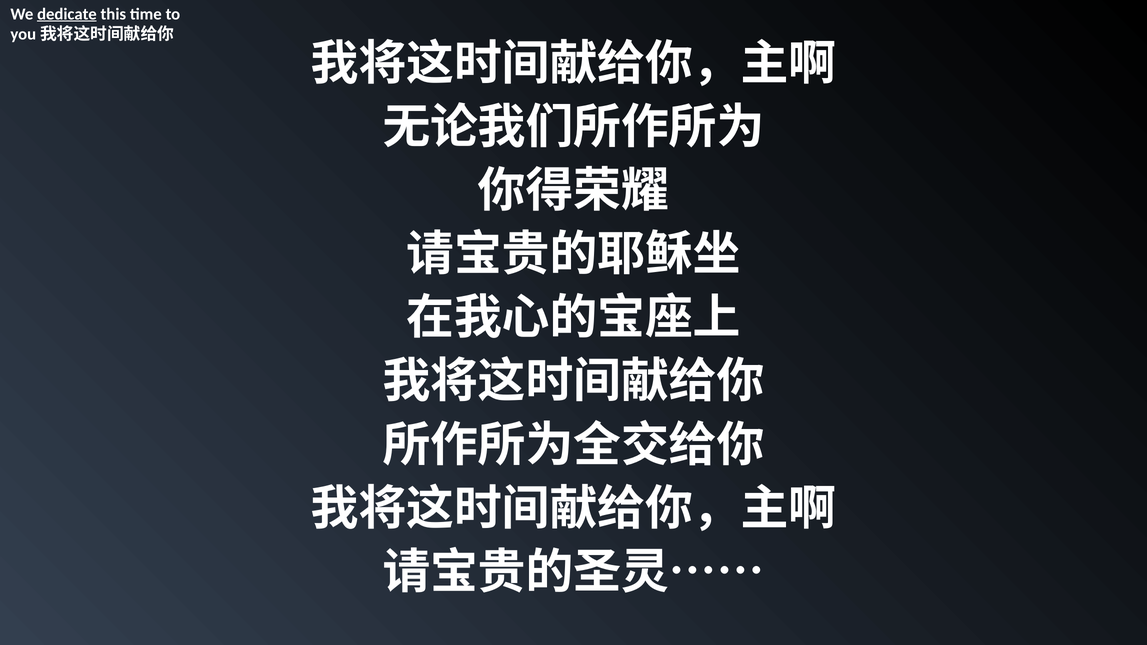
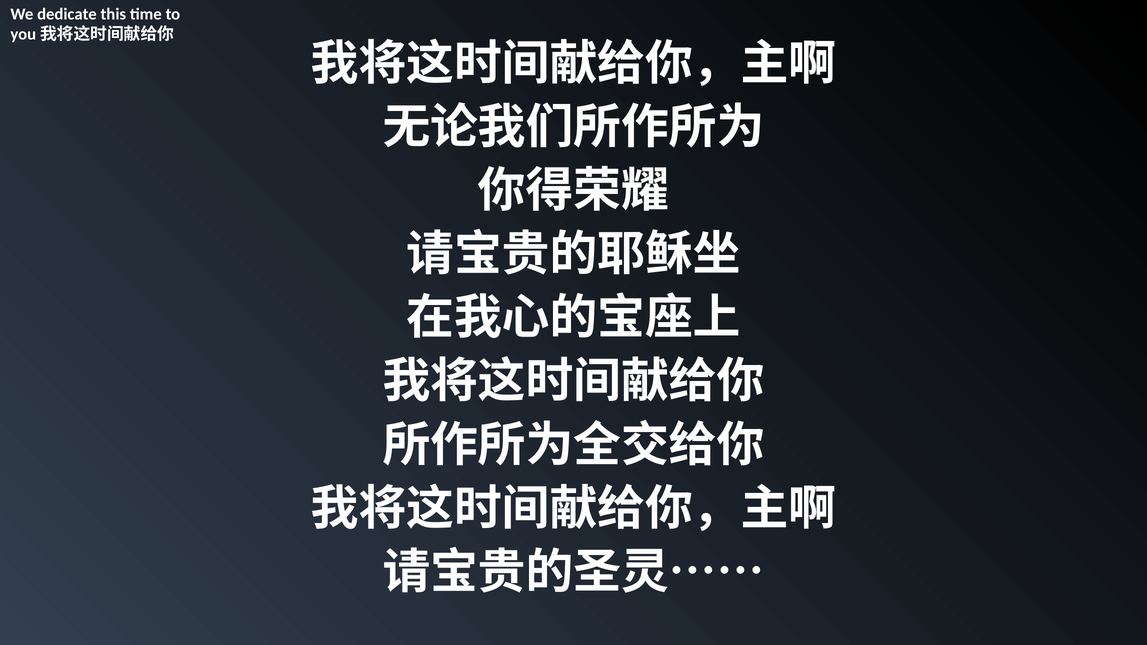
dedicate underline: present -> none (67, 14)
